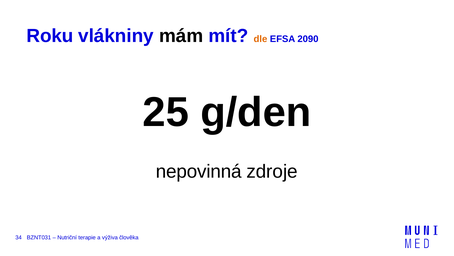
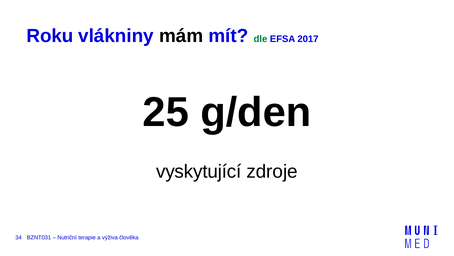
dle colour: orange -> green (260, 39)
2090: 2090 -> 2017 (308, 39)
nepovinná: nepovinná -> vyskytující (199, 171)
